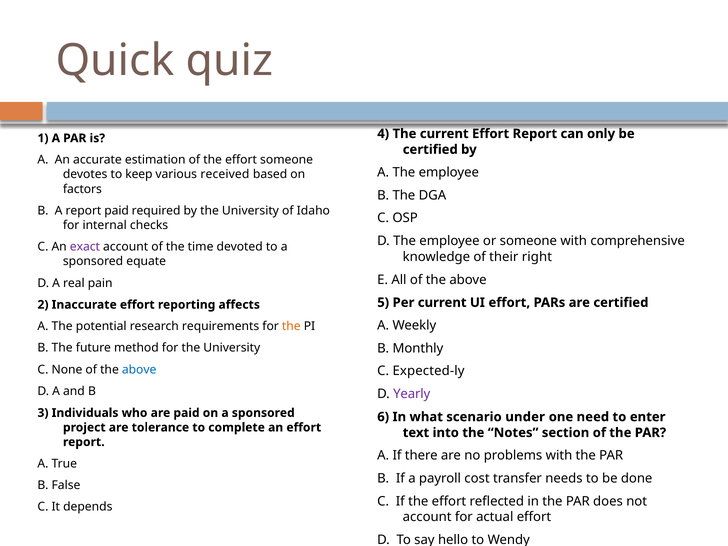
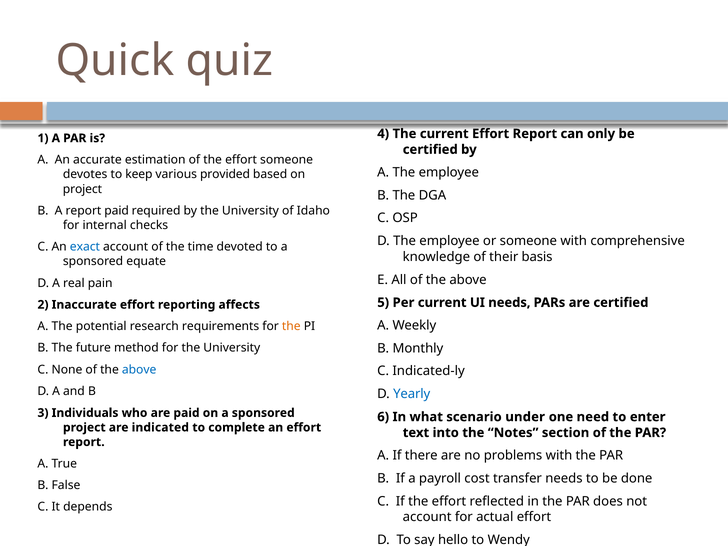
received: received -> provided (225, 174)
factors: factors -> project (82, 189)
exact colour: purple -> blue (85, 247)
right: right -> basis (537, 257)
UI effort: effort -> needs (509, 303)
Expected-ly: Expected-ly -> Indicated-ly (429, 371)
Yearly colour: purple -> blue (412, 394)
tolerance: tolerance -> indicated (160, 427)
